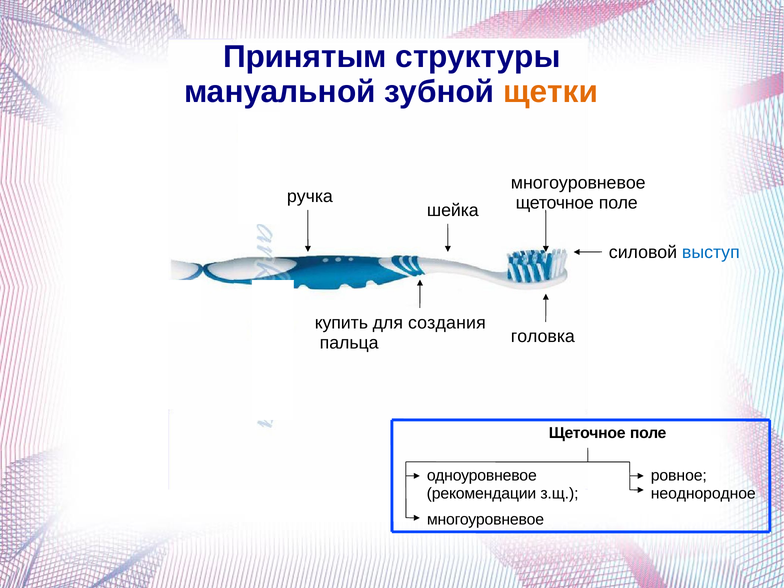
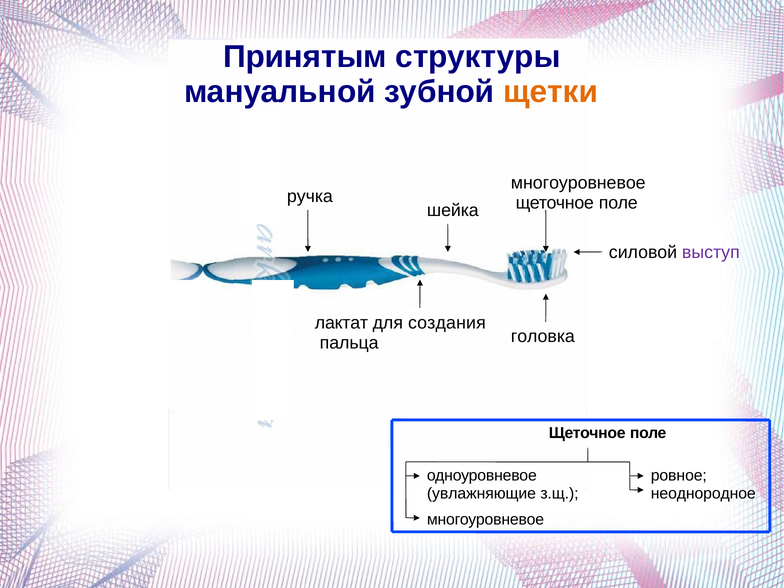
выступ colour: blue -> purple (711, 253)
купить: купить -> лактат (341, 323)
рекомендации: рекомендации -> увлажняющие (481, 493)
